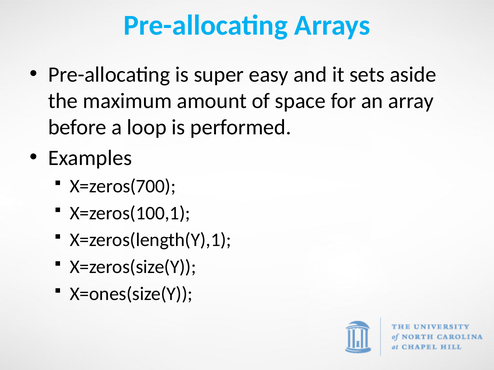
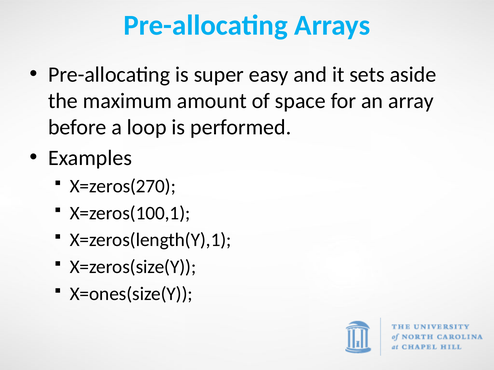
X=zeros(700: X=zeros(700 -> X=zeros(270 (123, 186)
